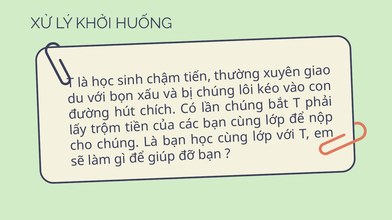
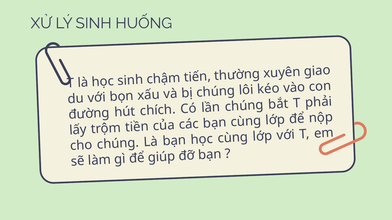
LÝ KHỞI: KHỞI -> SINH (94, 23)
